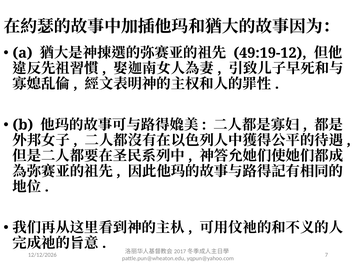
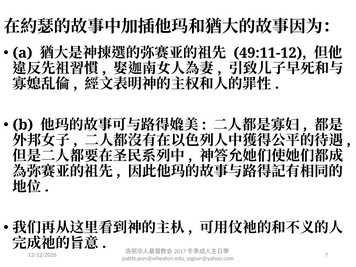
49:19-12: 49:19-12 -> 49:11-12 (270, 53)
